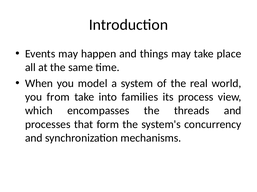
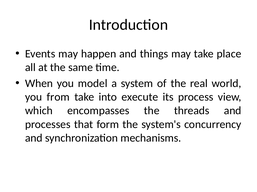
families: families -> execute (140, 97)
